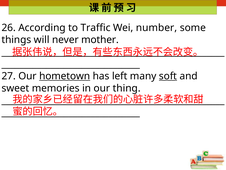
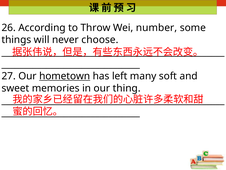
Traffic: Traffic -> Throw (96, 28)
mother: mother -> choose (100, 40)
soft underline: present -> none (168, 76)
